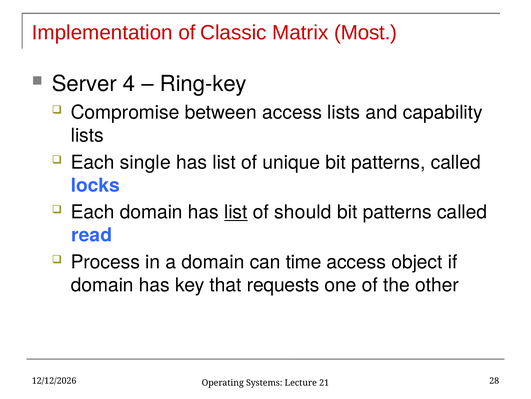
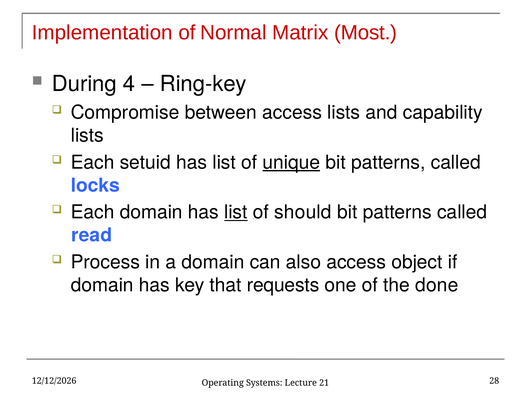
Classic: Classic -> Normal (233, 33)
Server: Server -> During (84, 84)
single: single -> setuid (145, 162)
unique underline: none -> present (291, 162)
time: time -> also (303, 262)
other: other -> done (437, 285)
